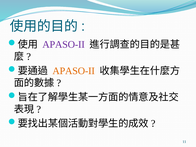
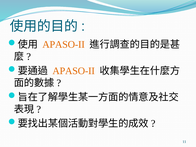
APASO-II colour: purple -> orange (64, 44)
